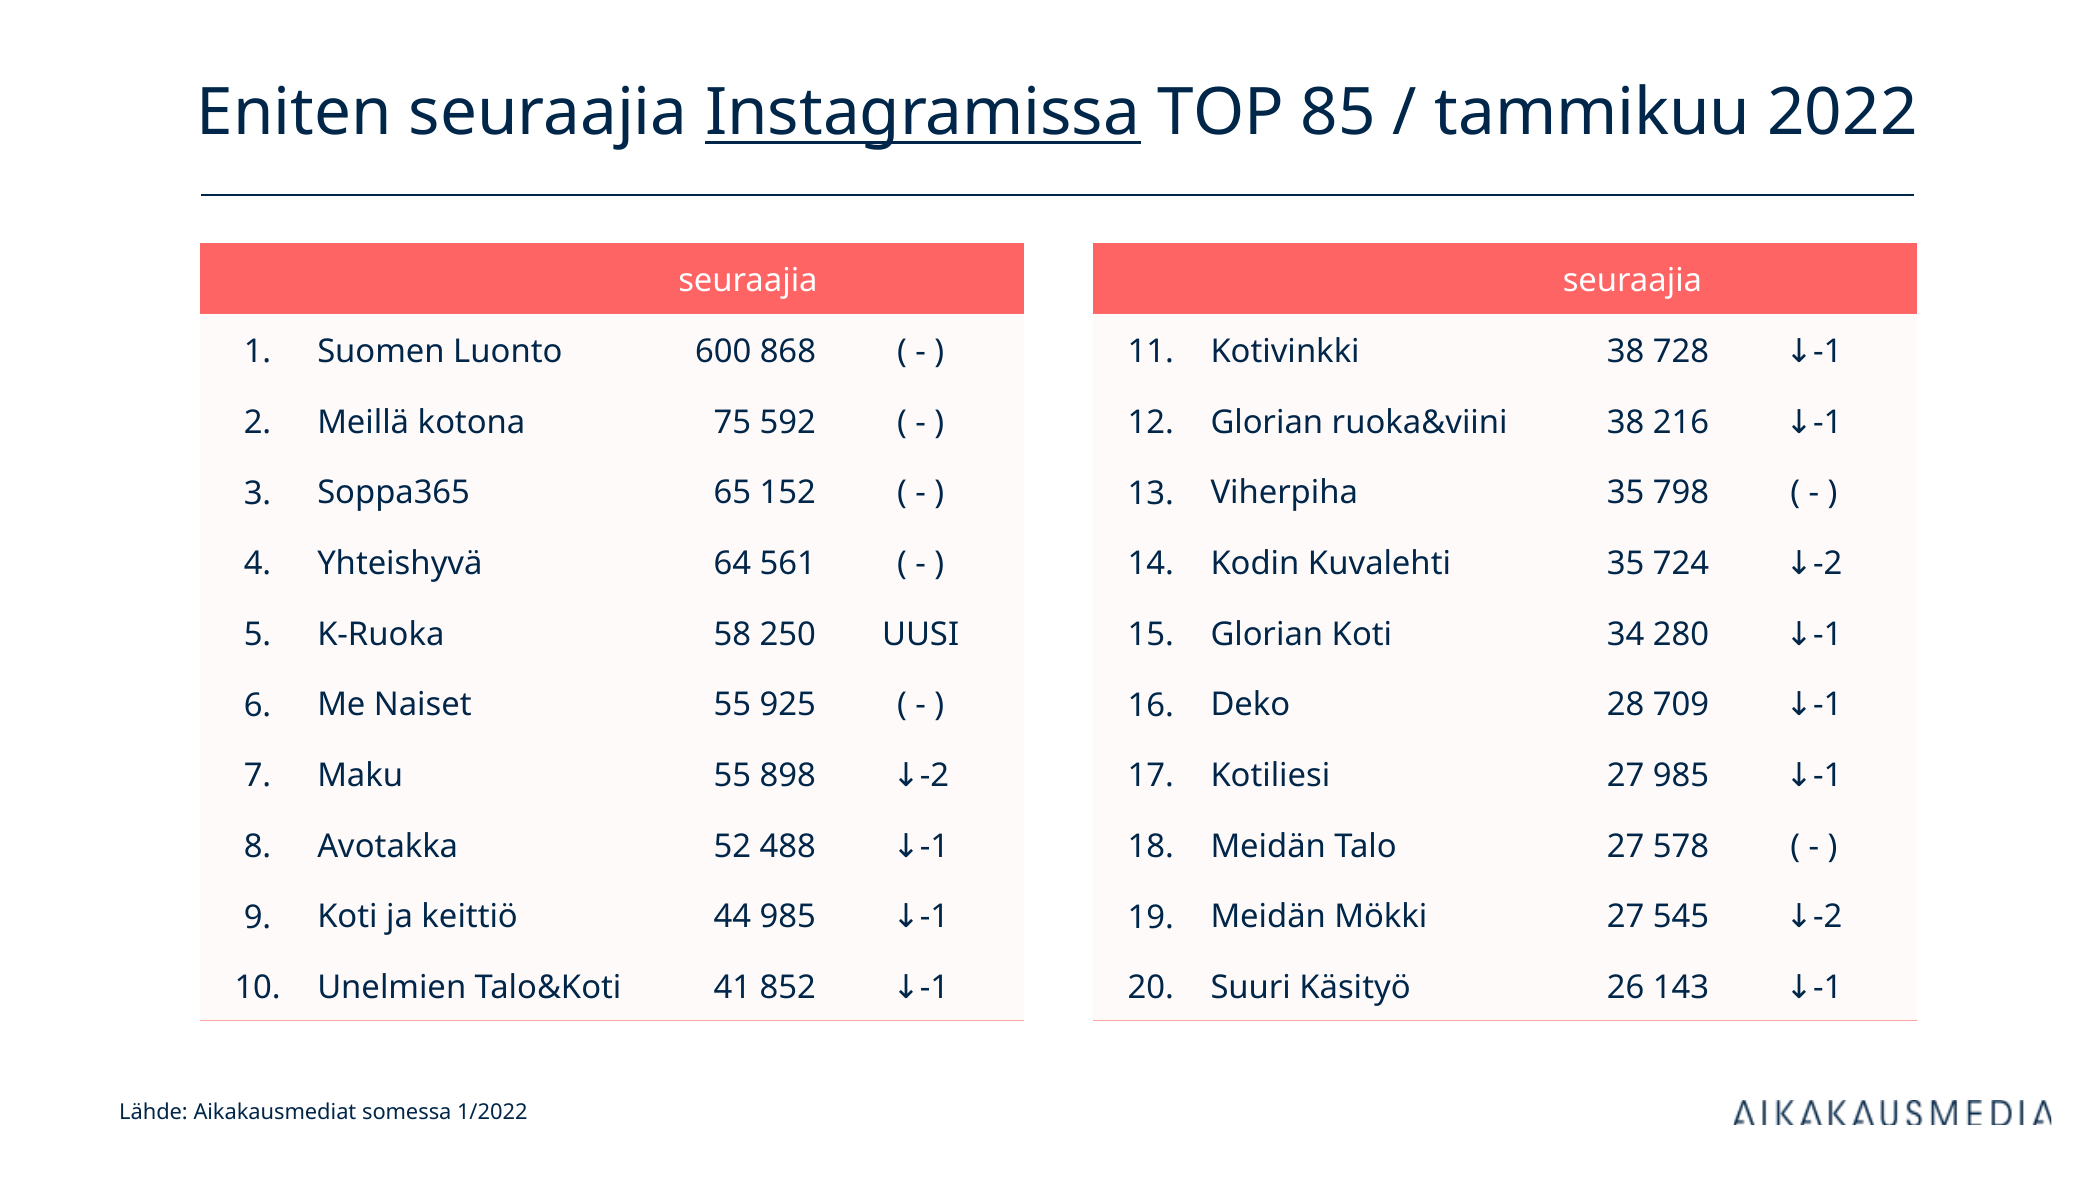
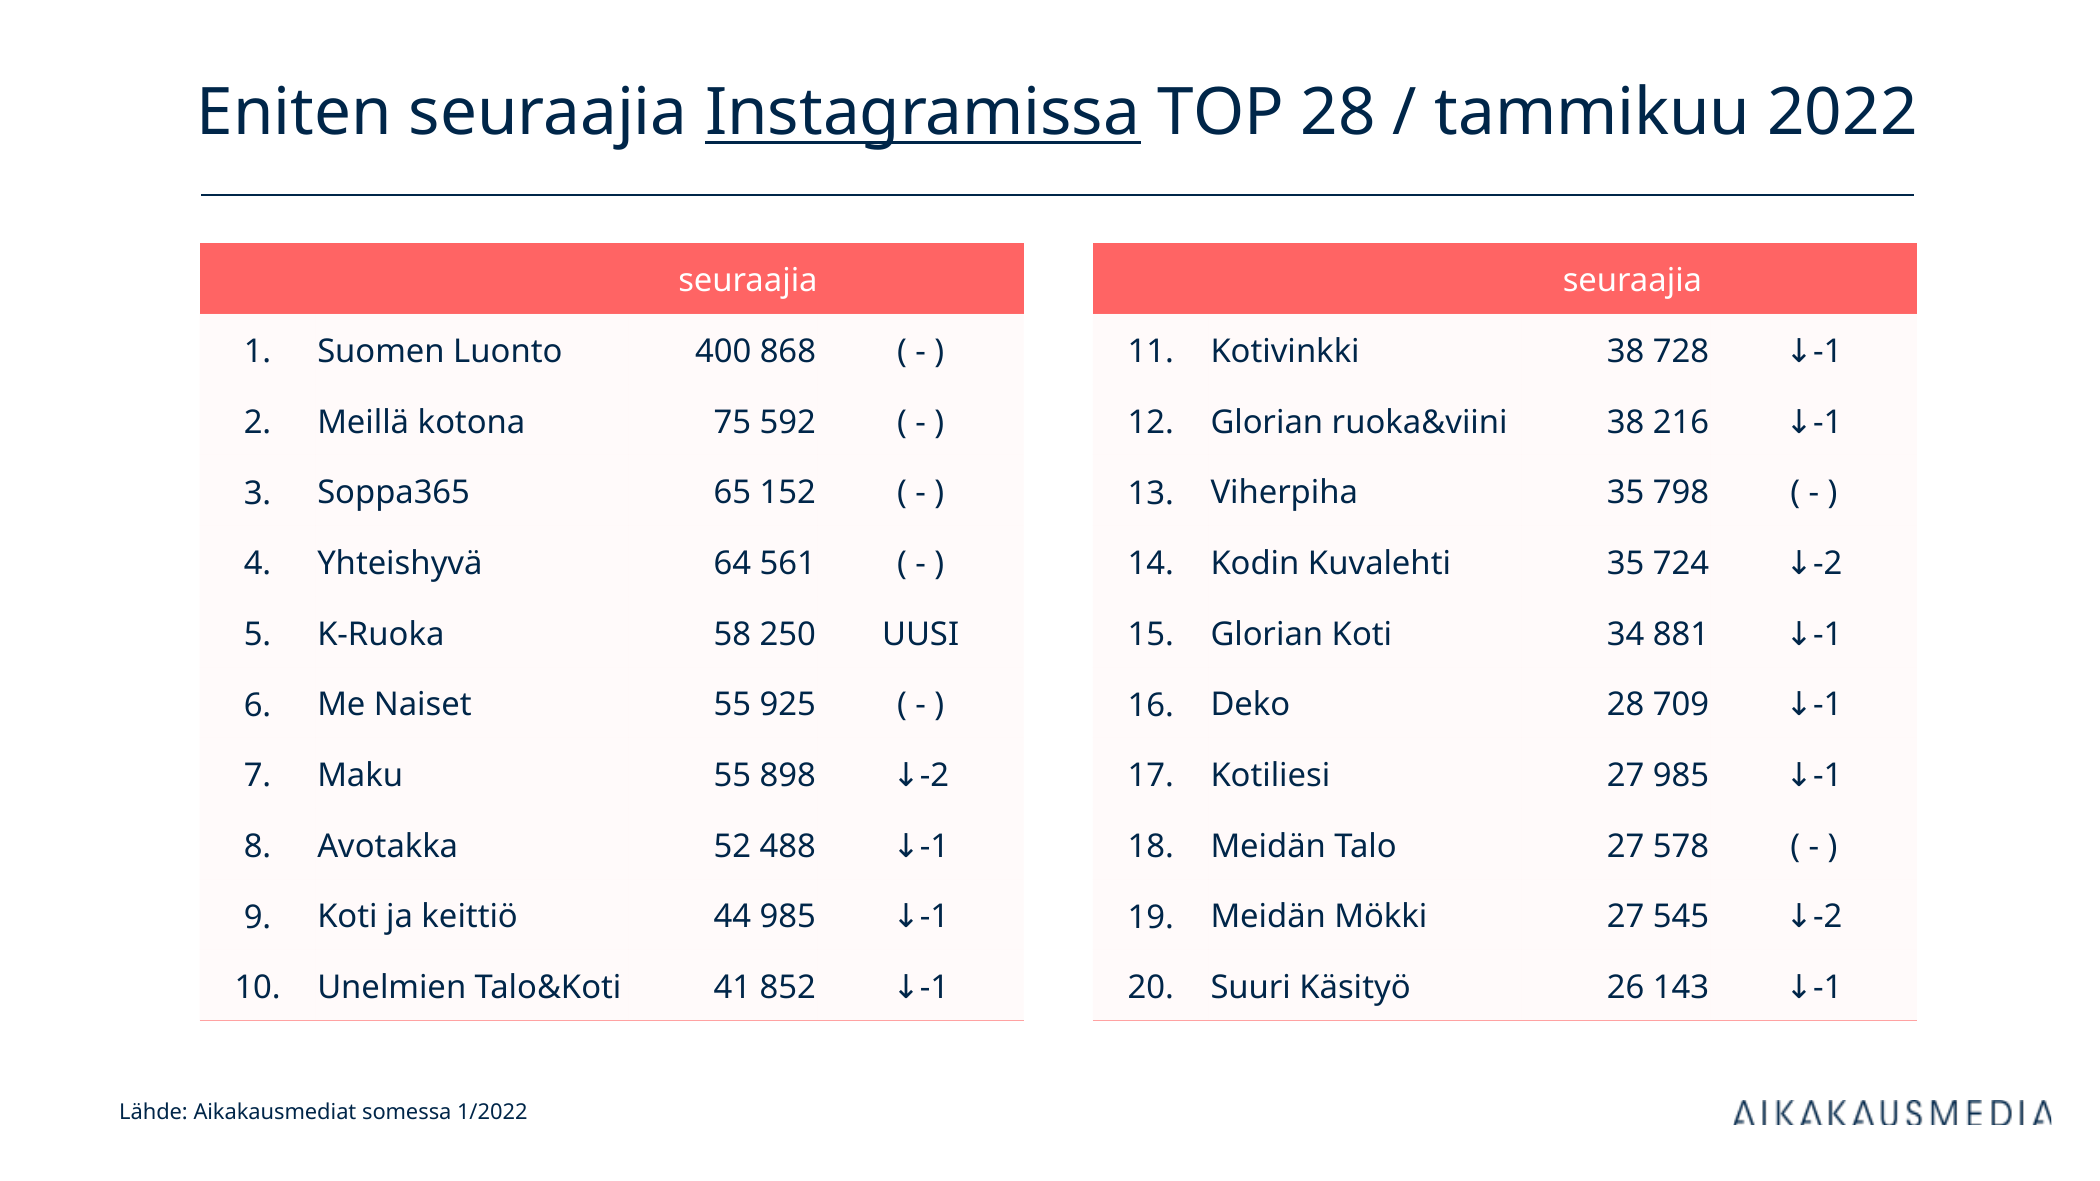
TOP 85: 85 -> 28 (1338, 113)
600: 600 -> 400 (723, 352)
280: 280 -> 881 (1681, 634)
